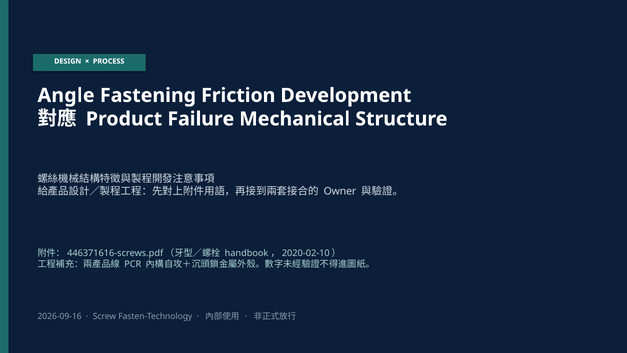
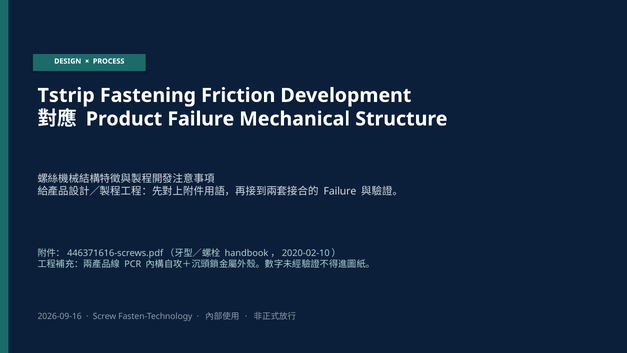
Angle: Angle -> Tstrip (66, 95)
Owner: Owner -> Failure (340, 191)
